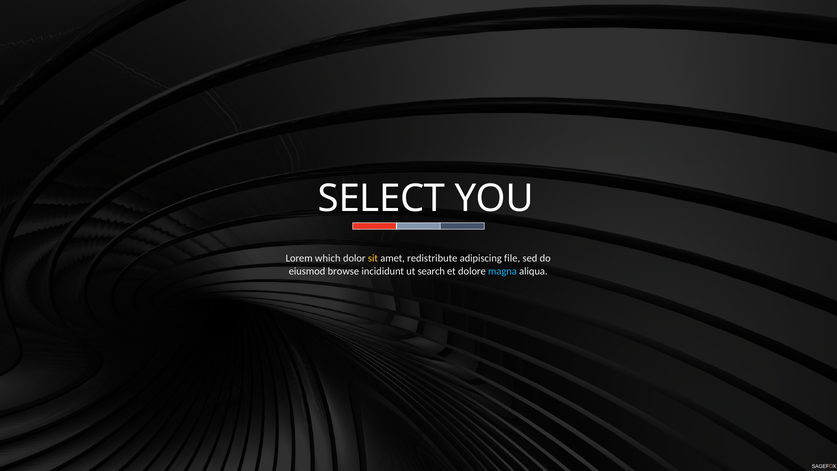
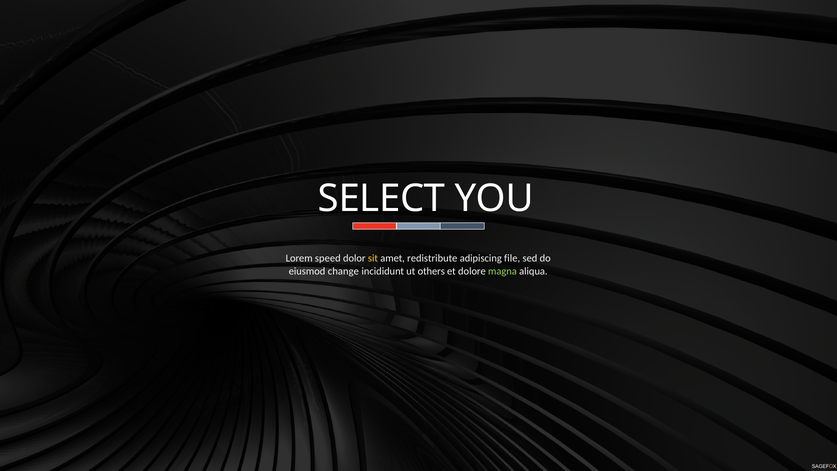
which: which -> speed (328, 258)
browse: browse -> change (343, 271)
search: search -> others (431, 271)
magna colour: light blue -> light green (502, 271)
